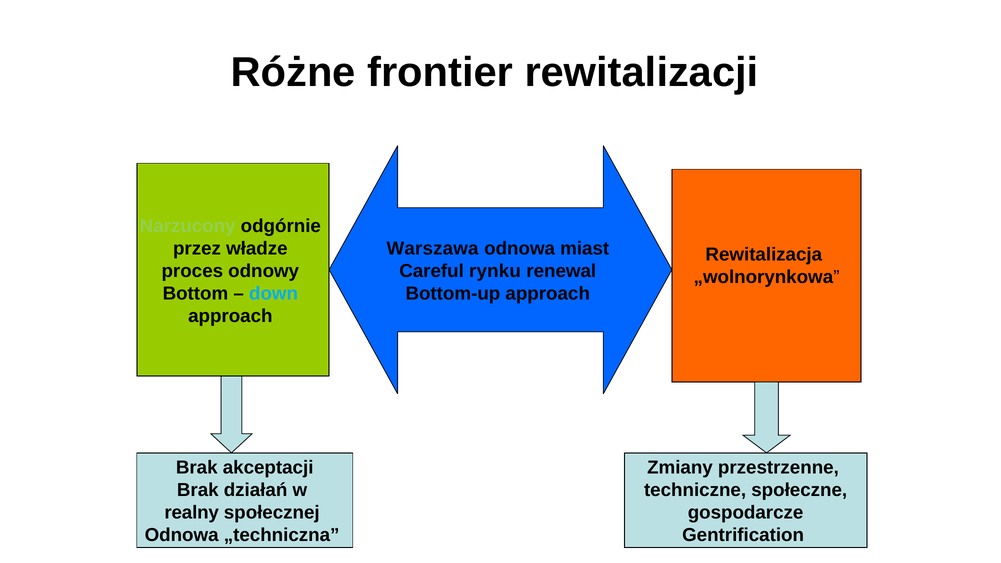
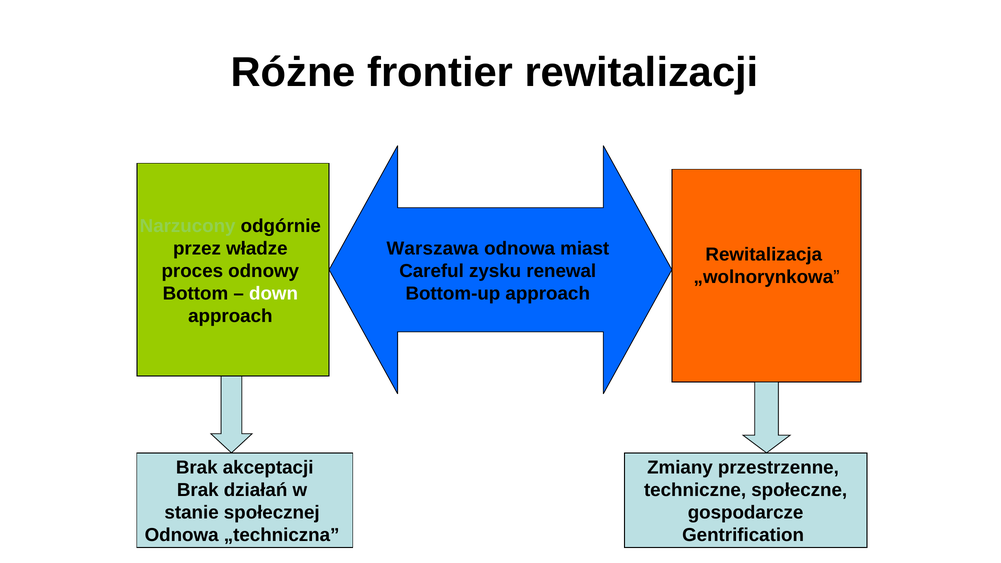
rynku: rynku -> zysku (495, 271)
down colour: light blue -> white (274, 294)
realny: realny -> stanie (192, 513)
